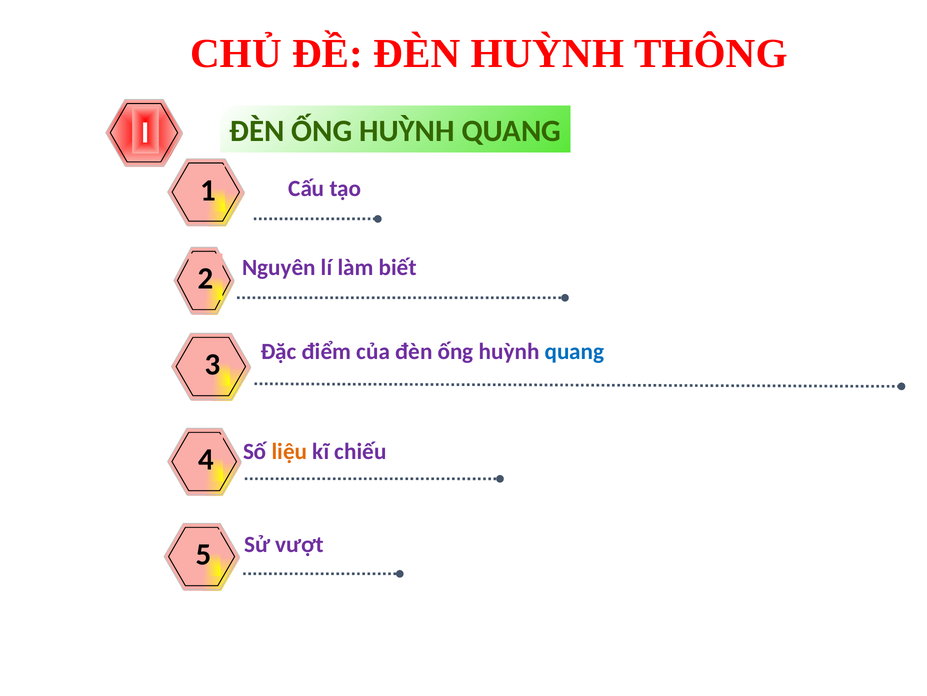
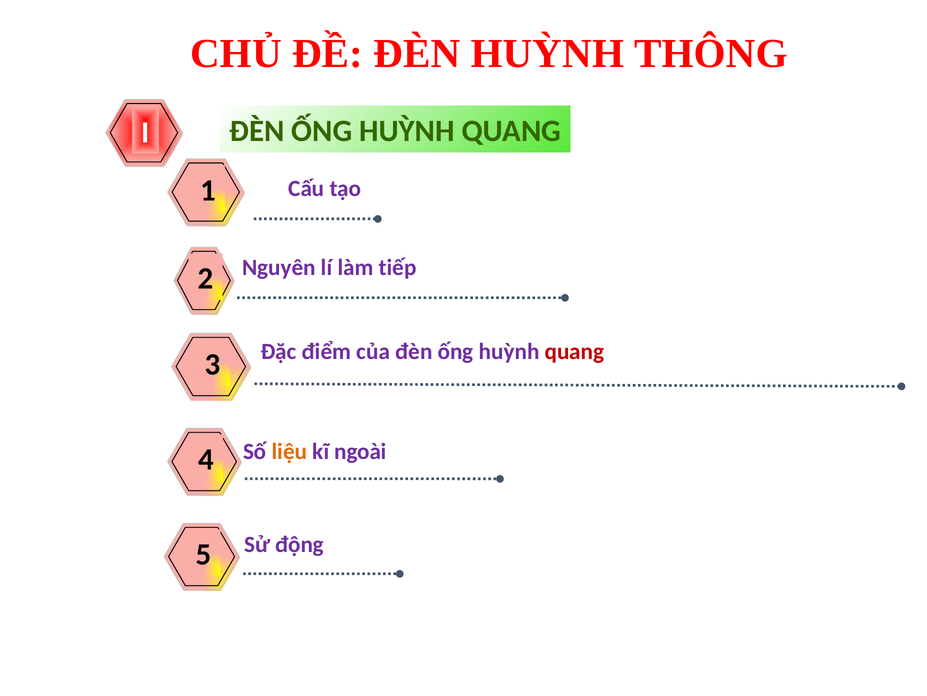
biết: biết -> tiếp (398, 267)
quang colour: blue -> red (574, 351)
chiếu: chiếu -> ngoài (360, 451)
vượt: vượt -> động (300, 544)
